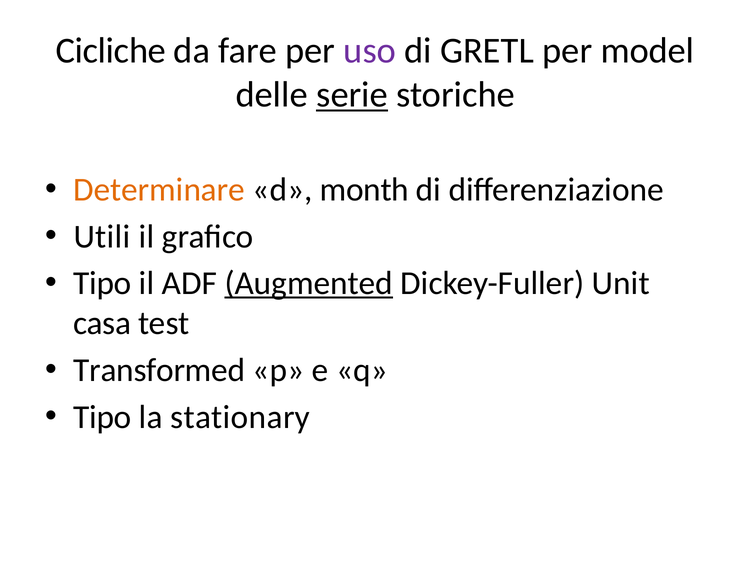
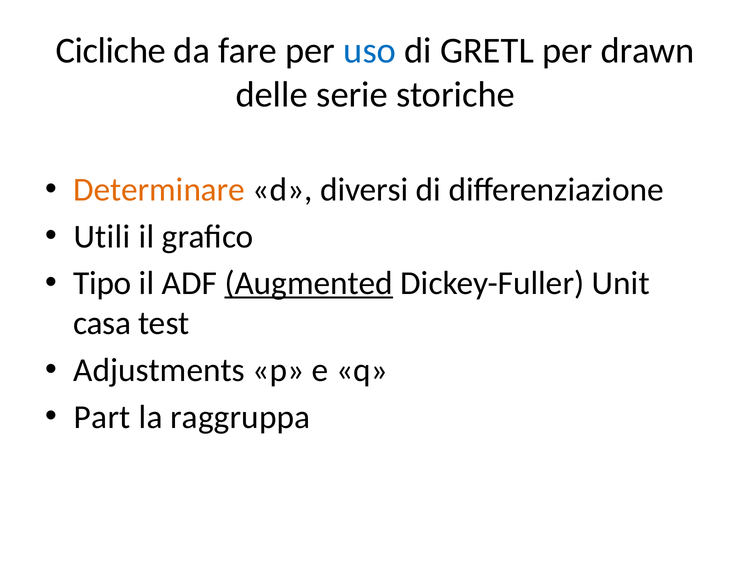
uso colour: purple -> blue (370, 51)
model: model -> drawn (647, 51)
serie underline: present -> none (352, 95)
month: month -> diversi (364, 189)
Transformed: Transformed -> Adjustments (159, 370)
Tipo: Tipo -> Part (102, 417)
stationary: stationary -> raggruppa (240, 417)
